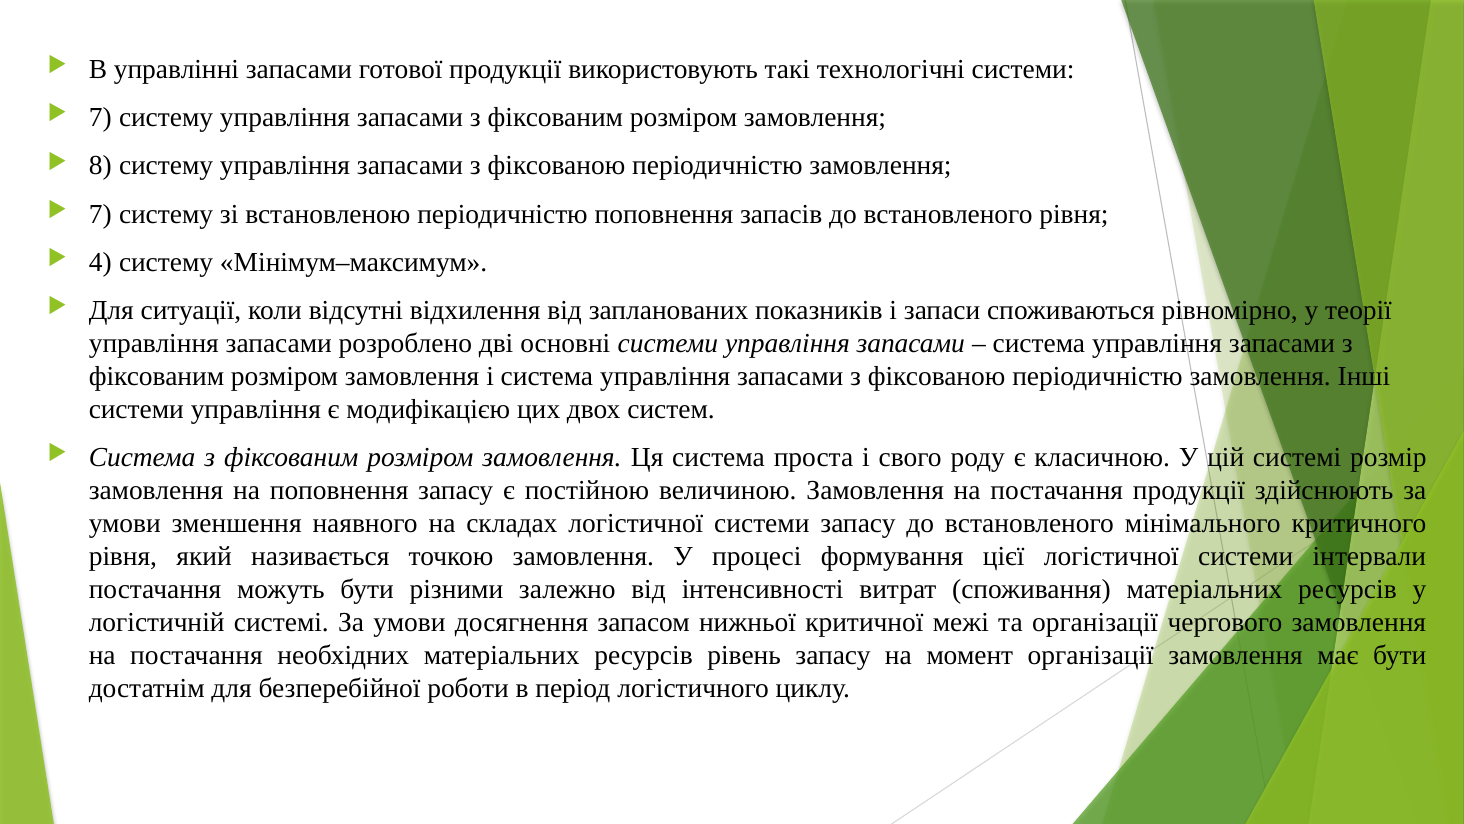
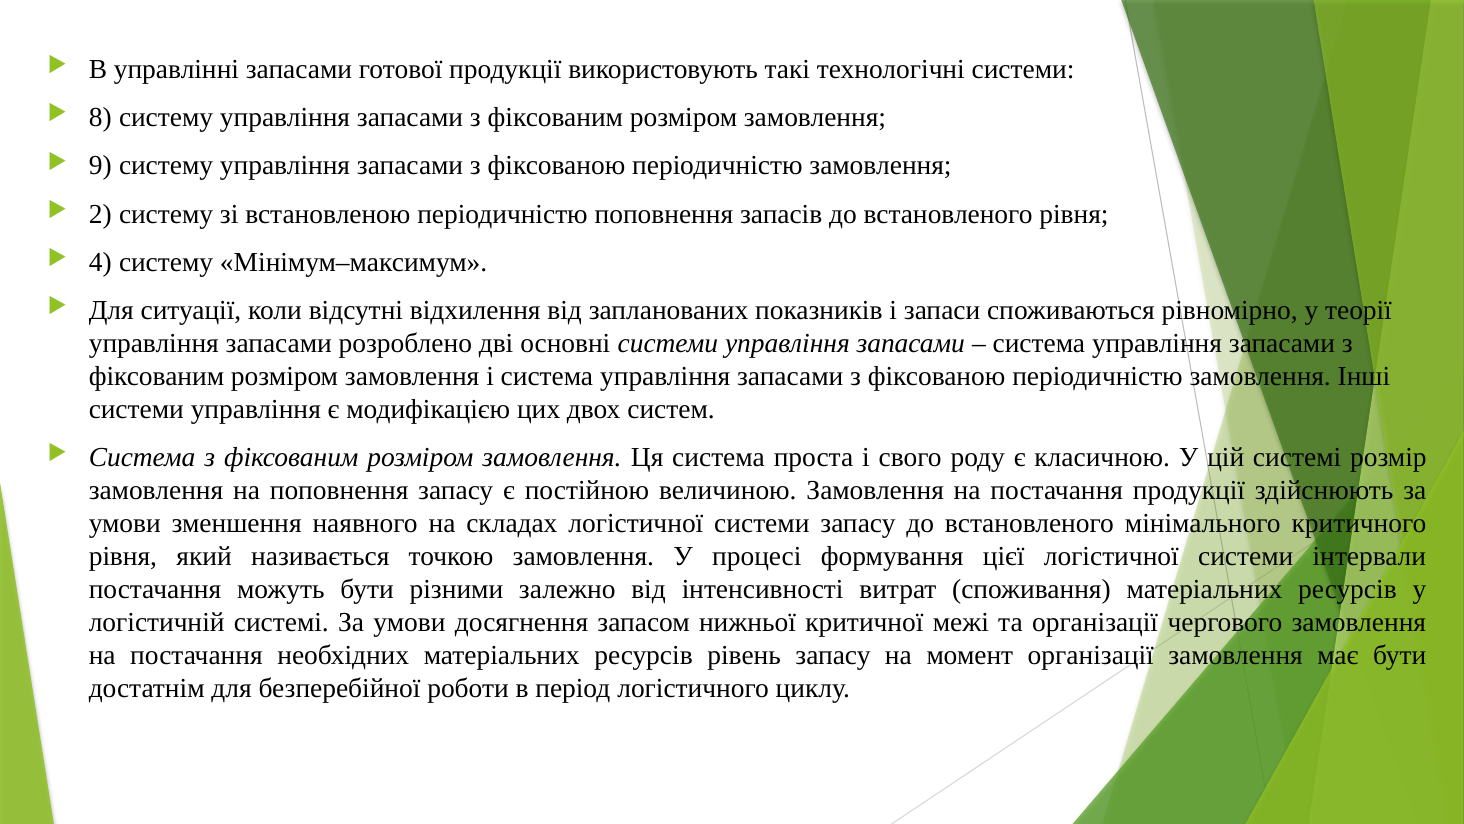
7: 7 -> 8 (100, 118)
8: 8 -> 9 (100, 166)
7: 7 -> 2 (100, 214)
